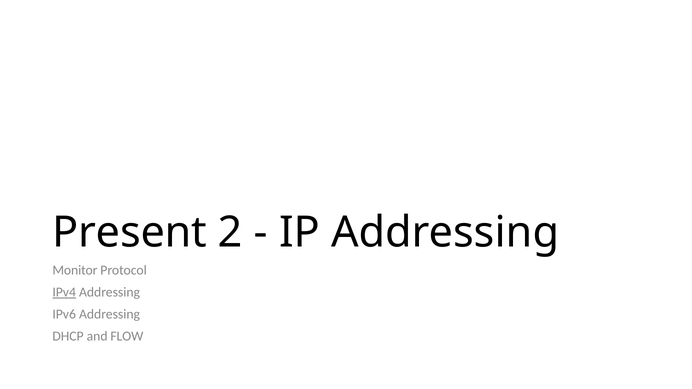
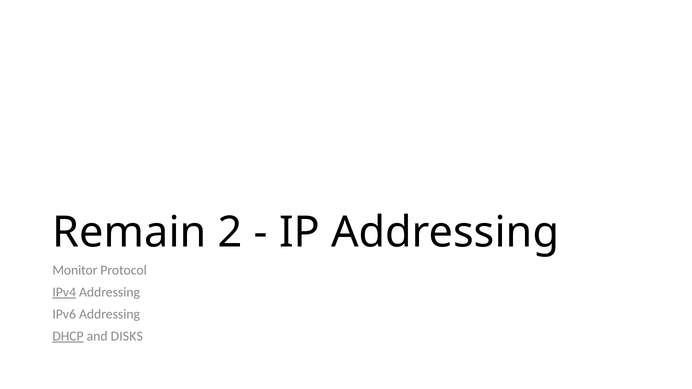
Present: Present -> Remain (129, 233)
DHCP underline: none -> present (68, 336)
FLOW: FLOW -> DISKS (127, 336)
